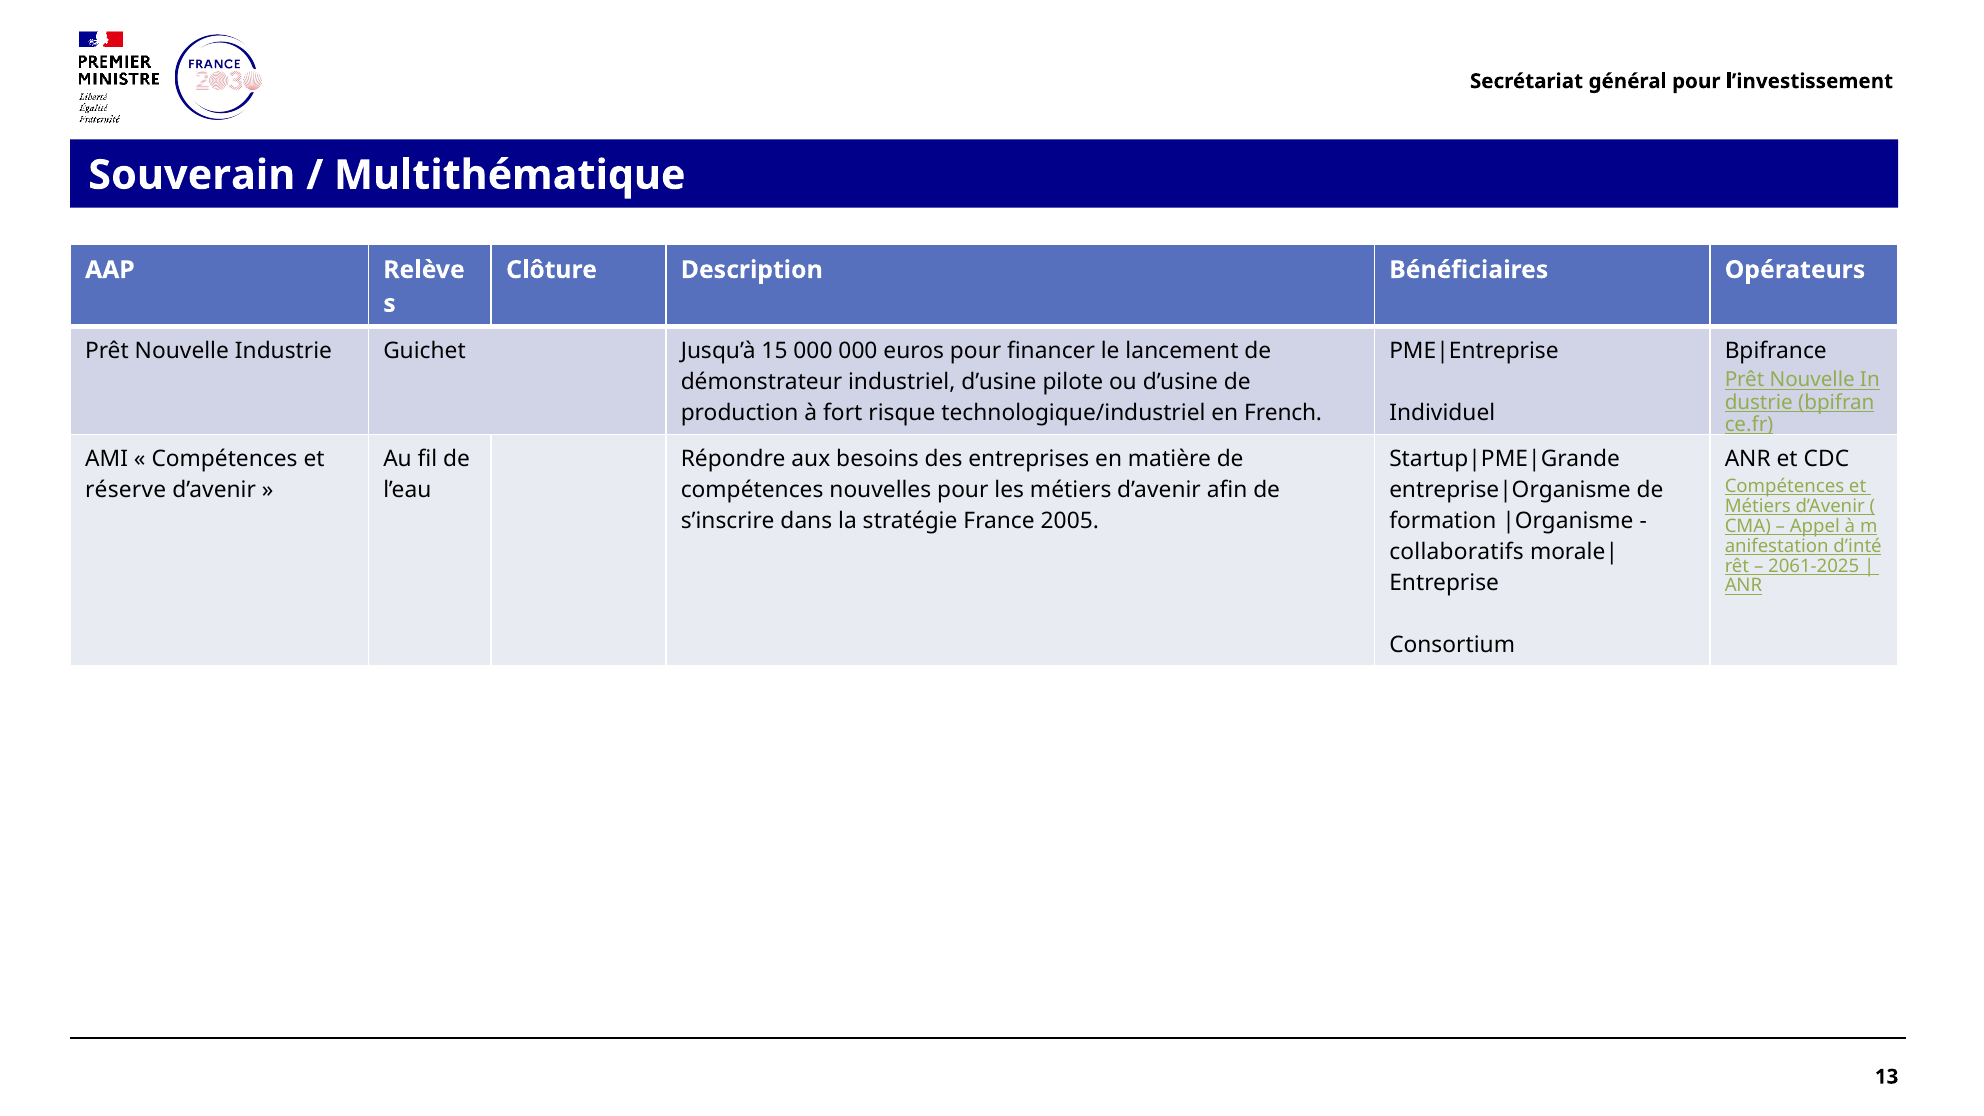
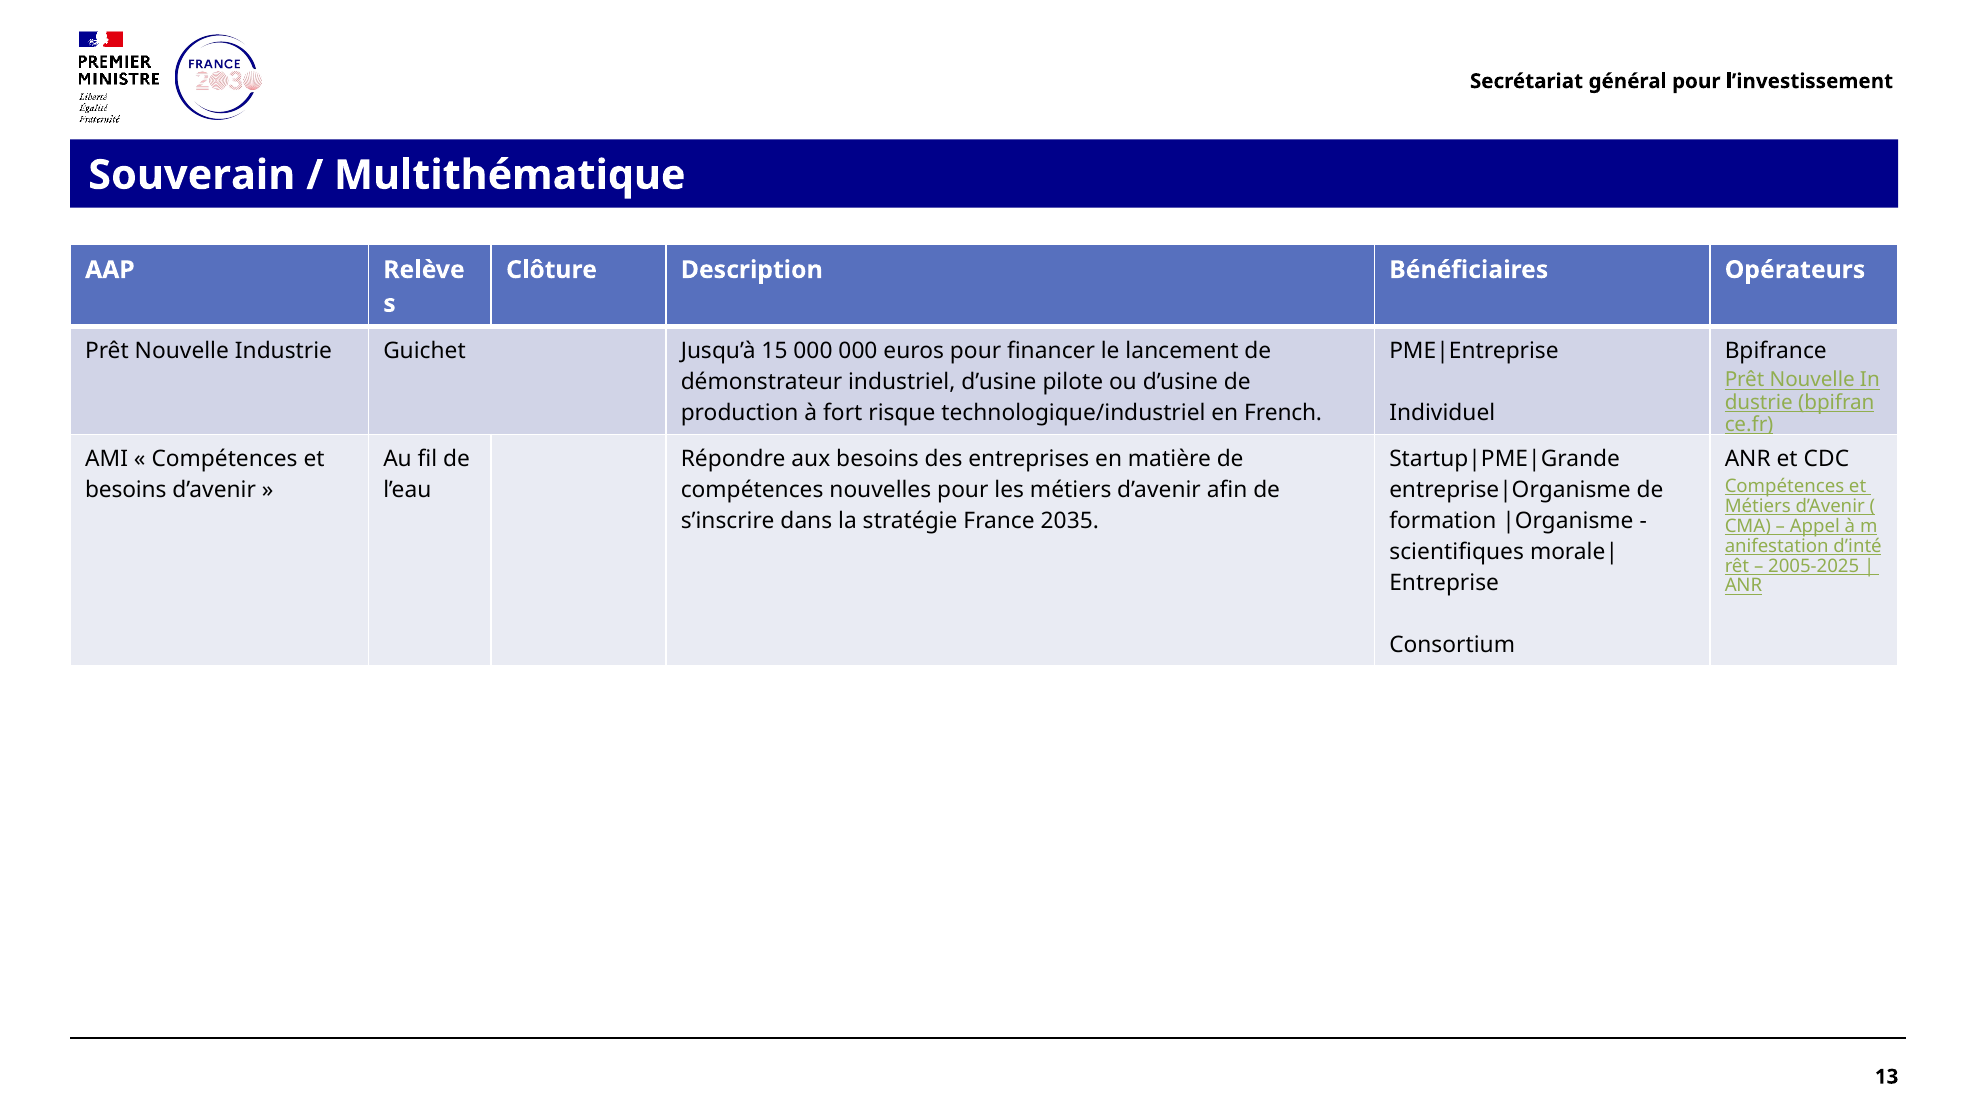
réserve: réserve -> besoins (126, 490)
2005: 2005 -> 2035 (1070, 521)
collaboratifs: collaboratifs -> scientifiques (1457, 552)
2061-2025: 2061-2025 -> 2005-2025 (1814, 566)
